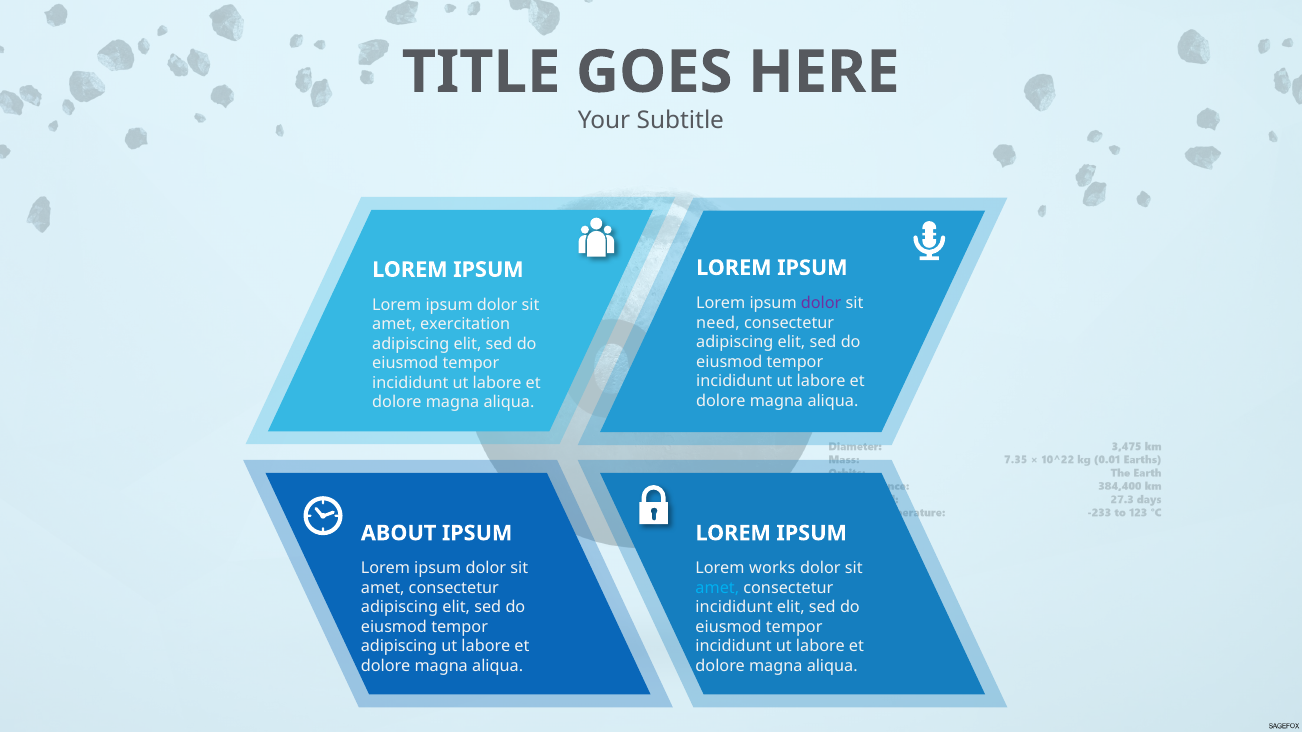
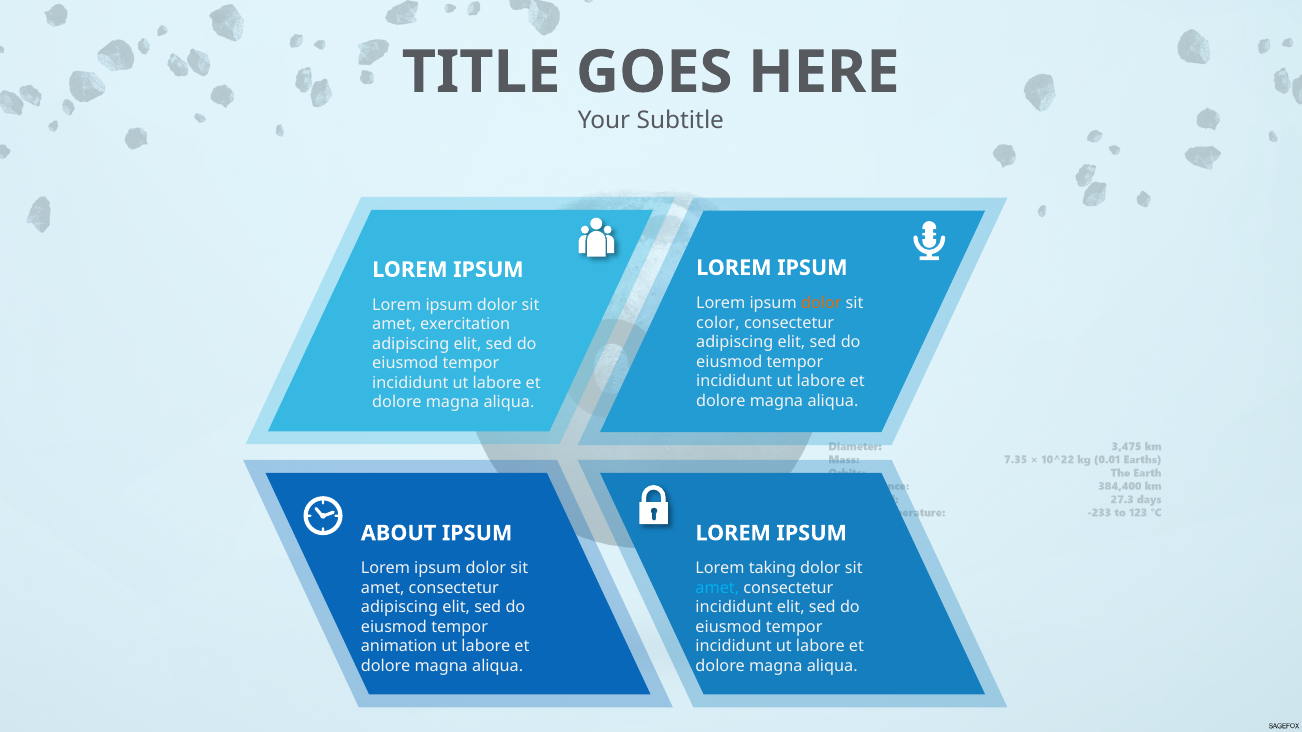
dolor colour: purple -> orange (821, 303)
need: need -> color (718, 323)
works: works -> taking (772, 569)
adipiscing: adipiscing -> animation (399, 647)
